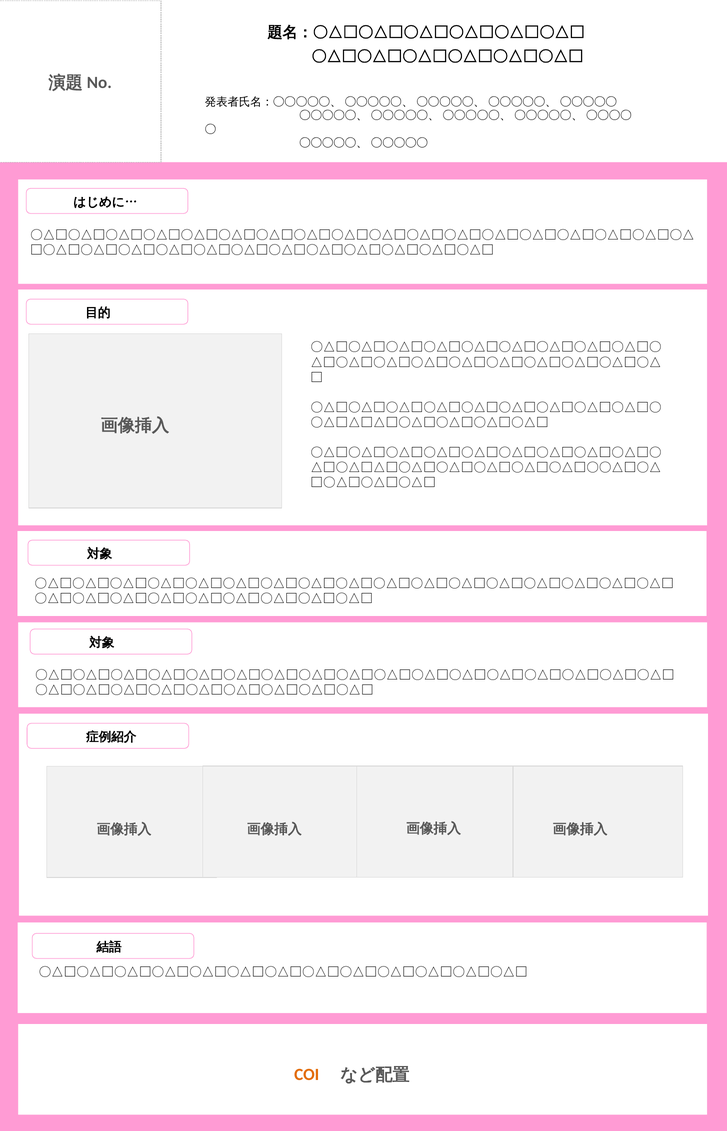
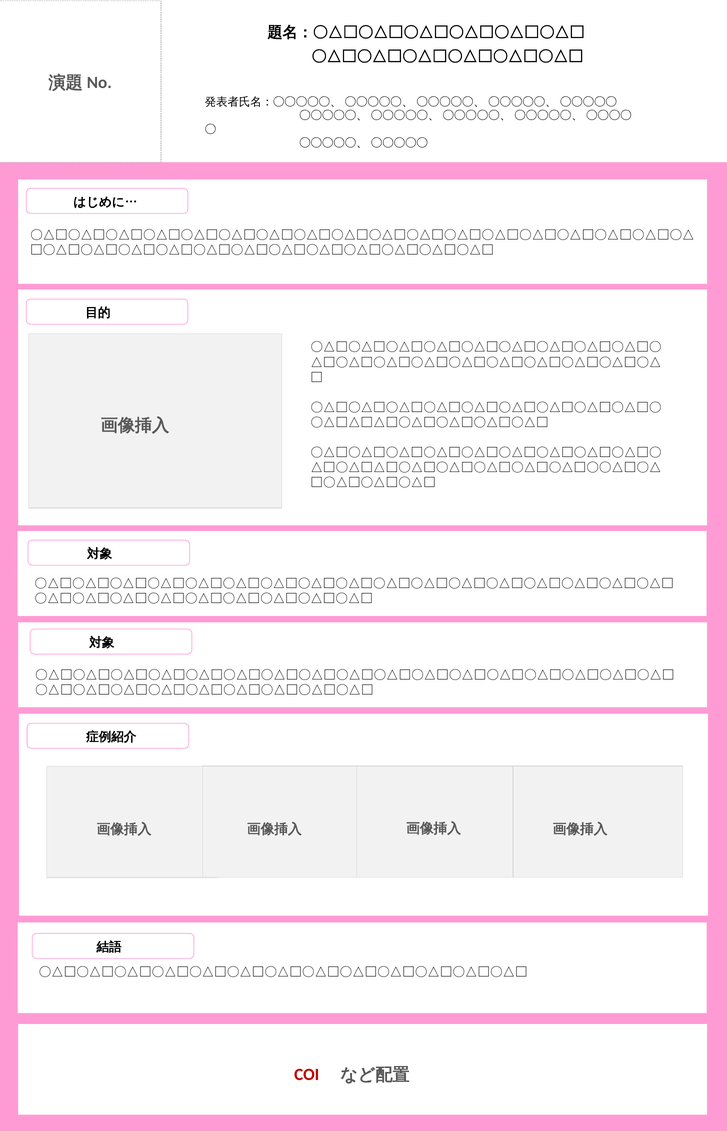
COI colour: orange -> red (307, 1074)
